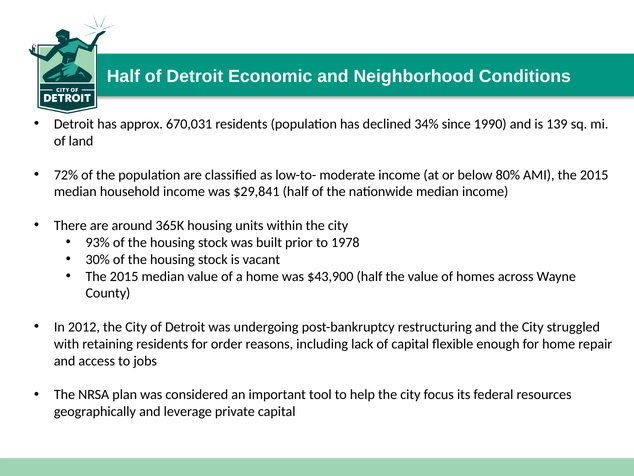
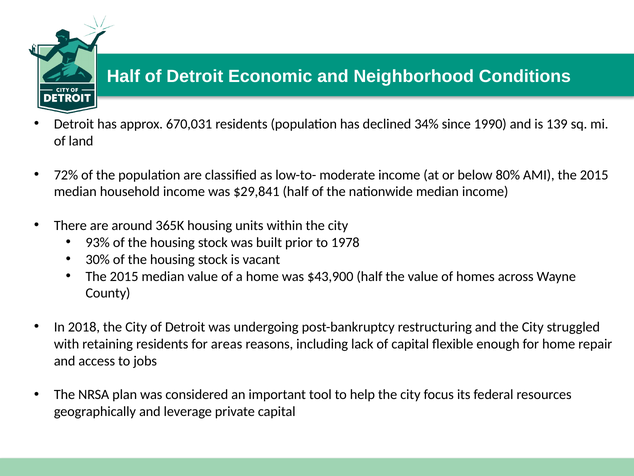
2012: 2012 -> 2018 (84, 327)
order: order -> areas (227, 344)
